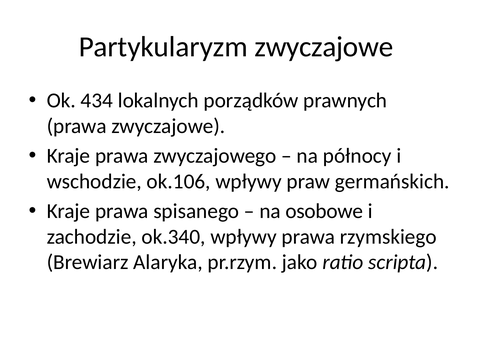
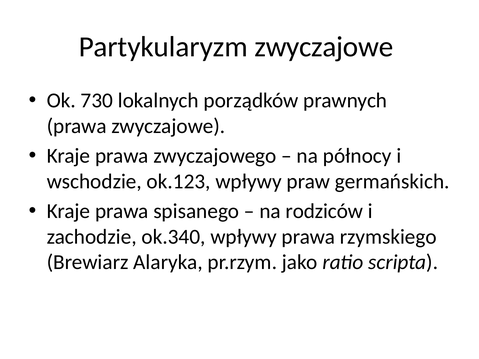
434: 434 -> 730 (97, 101)
ok.106: ok.106 -> ok.123 (179, 181)
osobowe: osobowe -> rodziców (324, 211)
